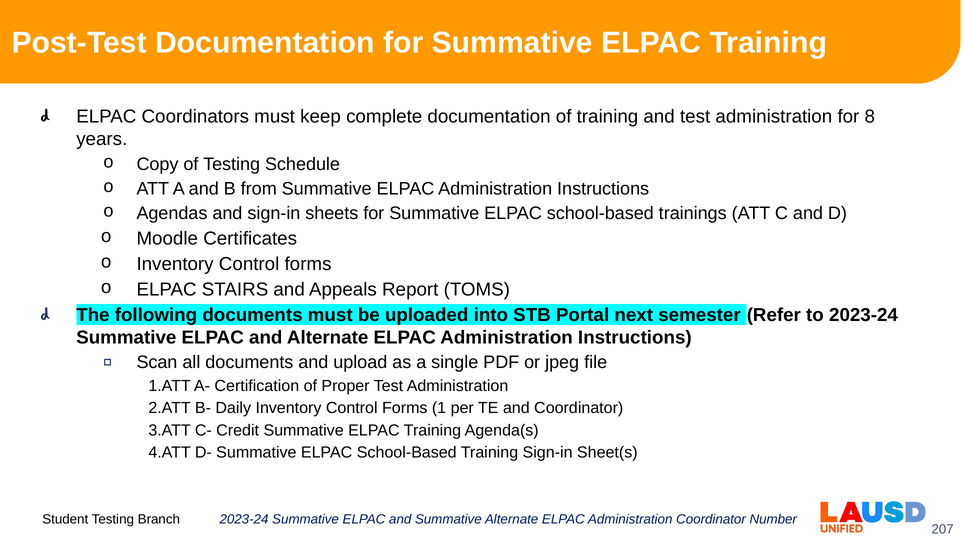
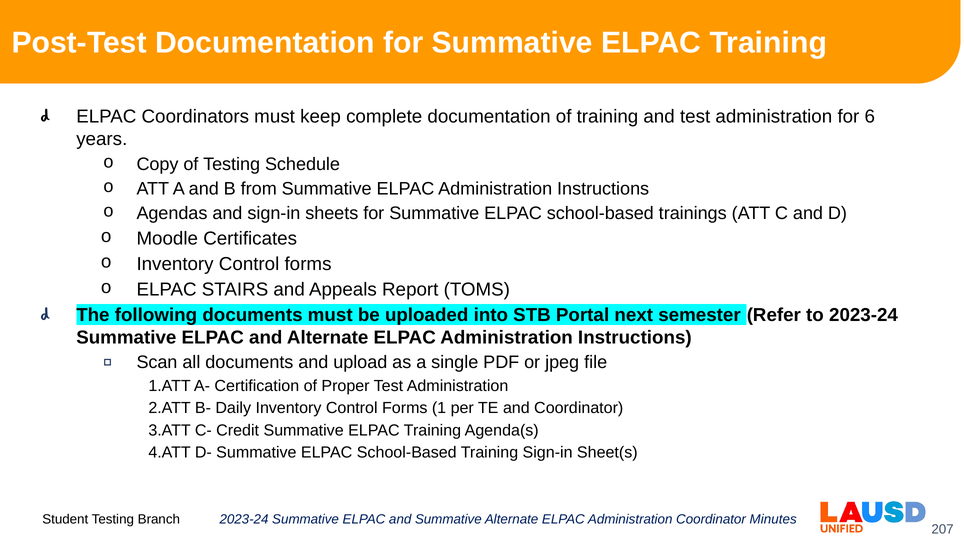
8: 8 -> 6 (870, 117)
Number: Number -> Minutes (773, 520)
